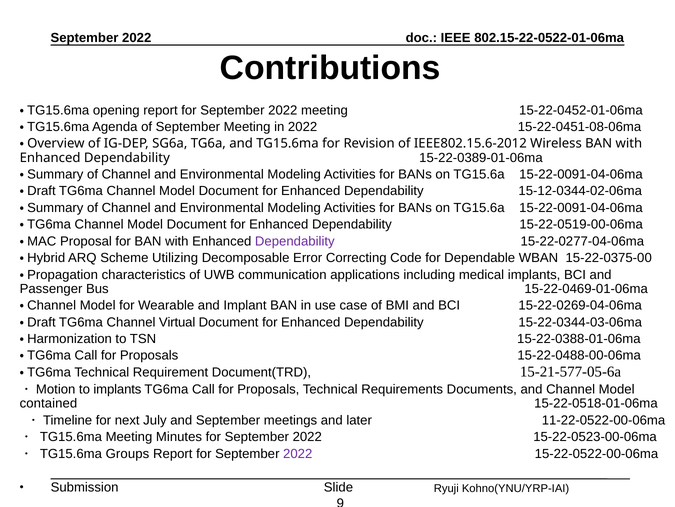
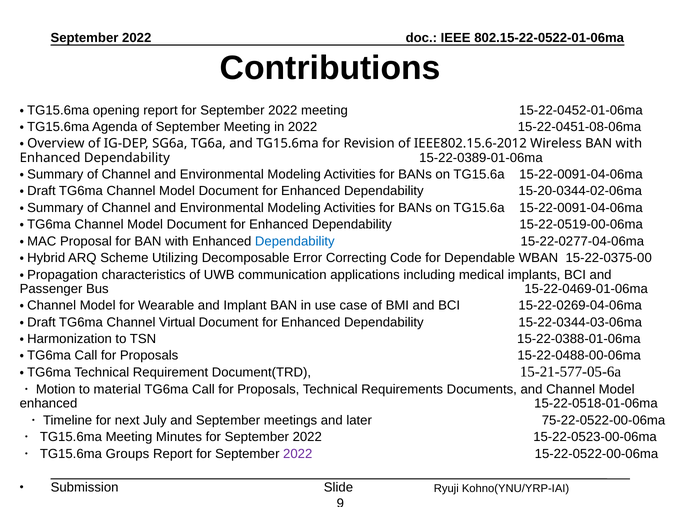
15-12-0344-02-06ma: 15-12-0344-02-06ma -> 15-20-0344-02-06ma (580, 191)
Dependability colour: purple -> blue (295, 241)
to implants: implants -> material (117, 389)
contained: contained -> enhanced (49, 403)
11-22-0522-00-06ma: 11-22-0522-00-06ma -> 75-22-0522-00-06ma (604, 420)
